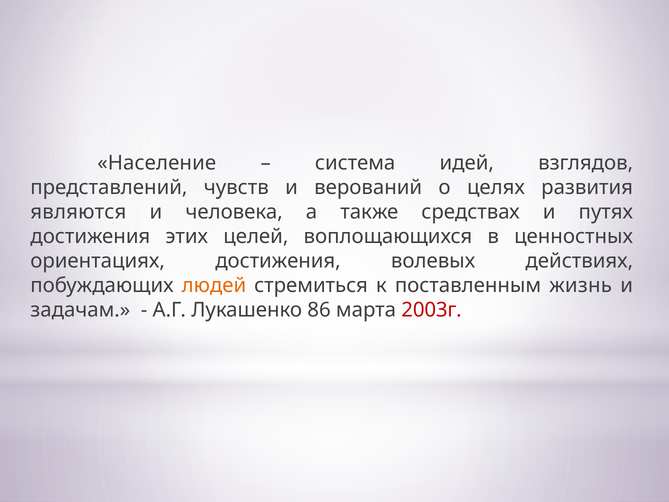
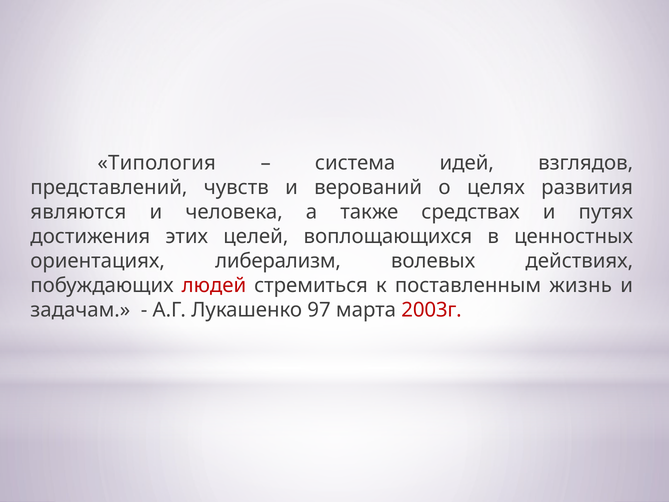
Население: Население -> Типология (157, 163)
ориентациях достижения: достижения -> либерализм (278, 261)
людей colour: orange -> red (214, 285)
86: 86 -> 97 (319, 310)
